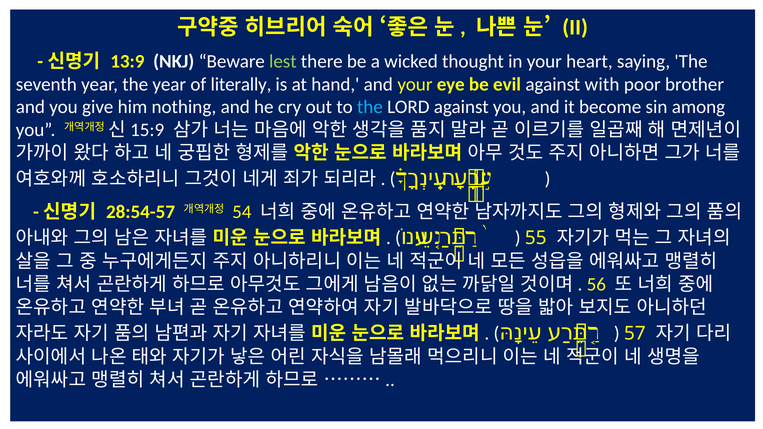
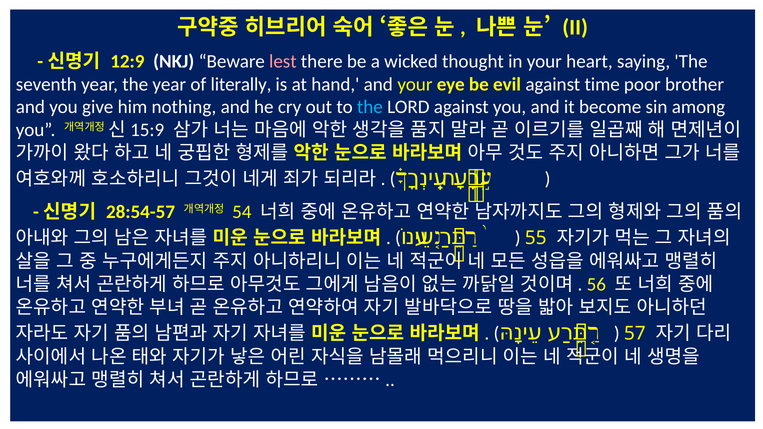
13:9: 13:9 -> 12:9 (127, 61)
lest colour: light green -> pink (283, 61)
with: with -> time (602, 84)
